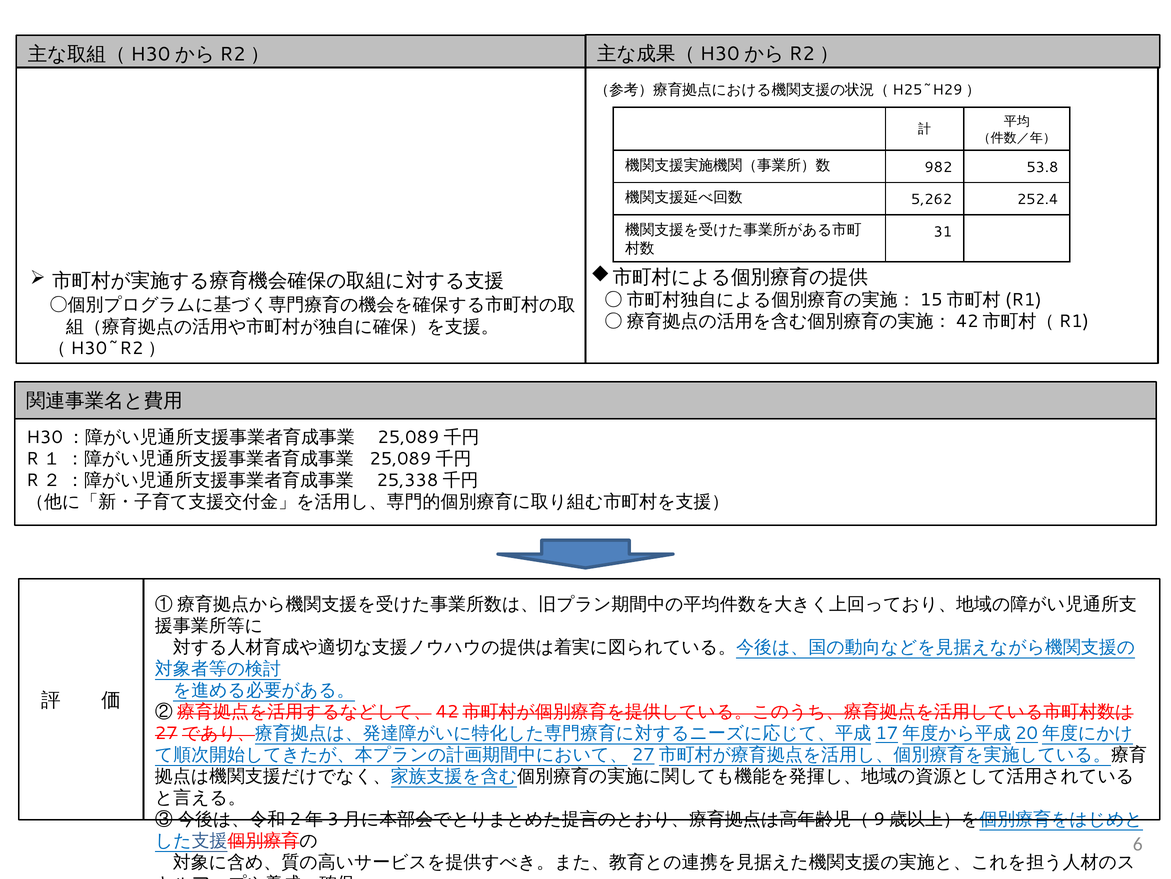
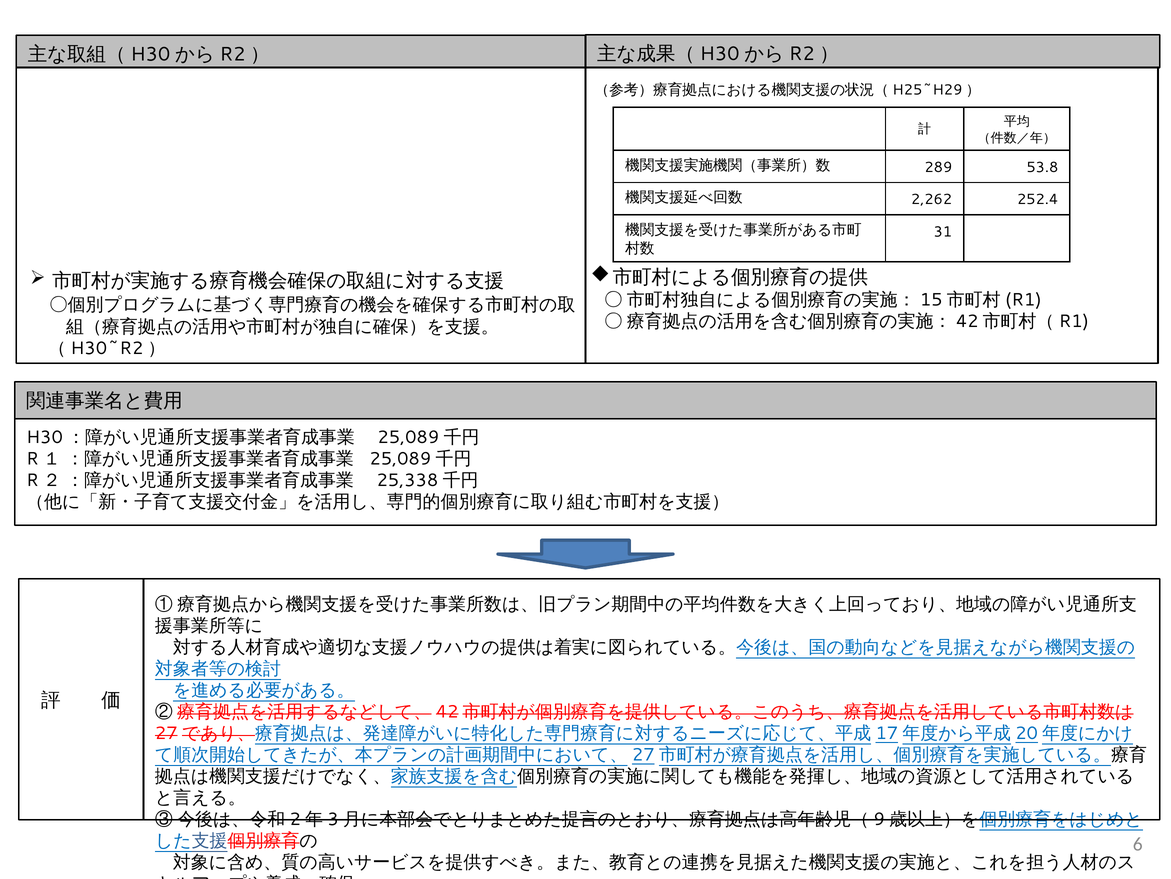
982: 982 -> 289 (938, 167)
5,262: 5,262 -> 2,262 (932, 199)
